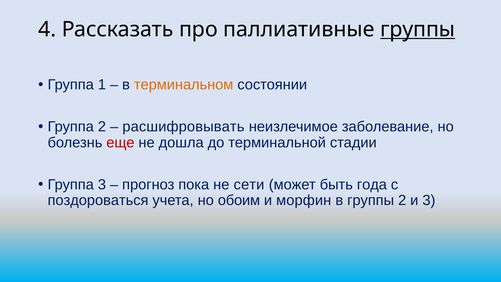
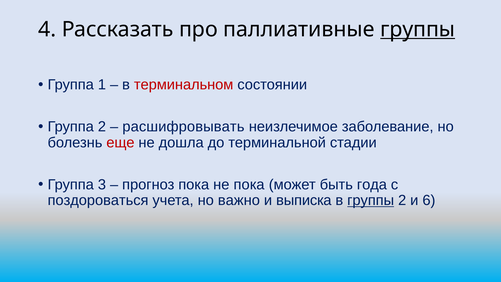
терминальном colour: orange -> red (184, 85)
не сети: сети -> пока (249, 185)
обоим: обоим -> важно (239, 200)
морфин: морфин -> выписка (304, 200)
группы underline: none -> present (371, 200)
и 3: 3 -> 6 (429, 200)
